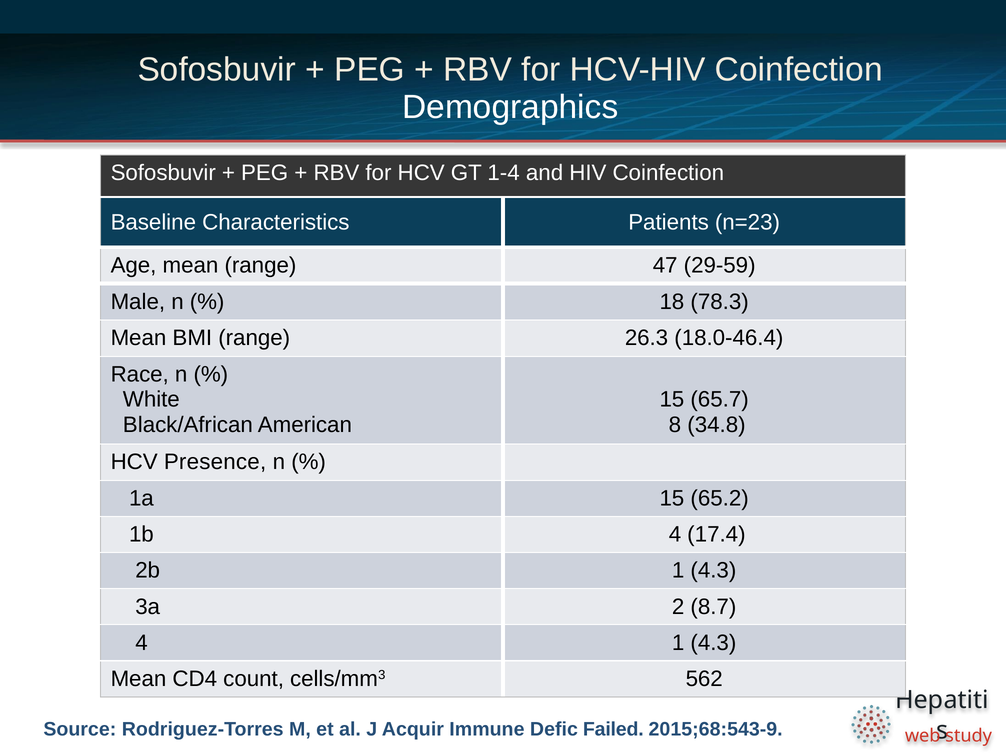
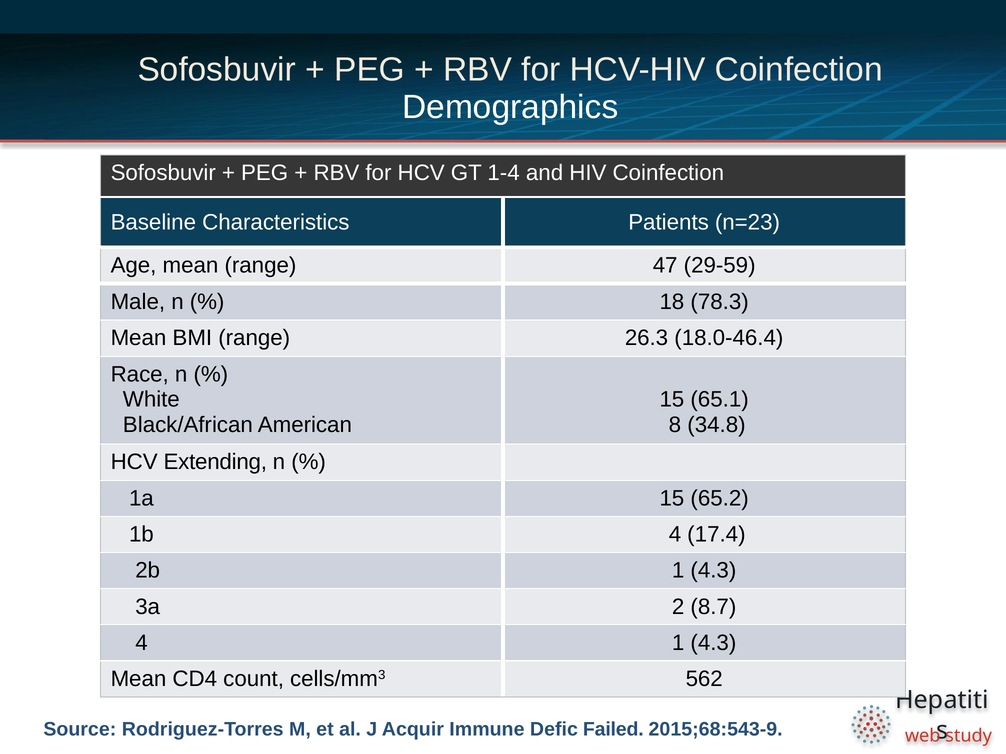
65.7: 65.7 -> 65.1 (720, 400)
Presence: Presence -> Extending (215, 462)
